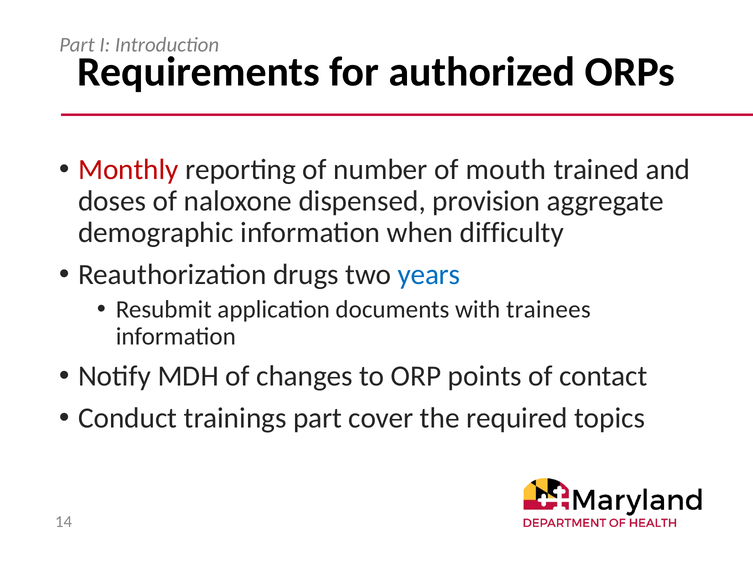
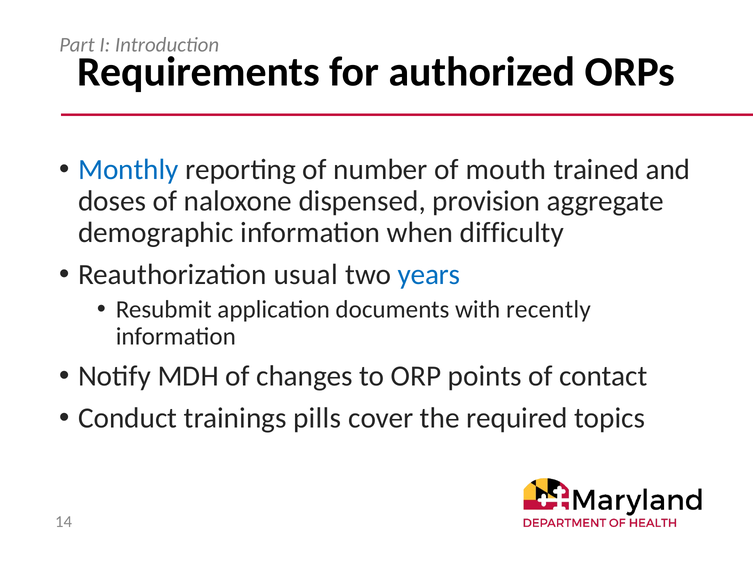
Monthly colour: red -> blue (128, 170)
drugs: drugs -> usual (306, 275)
trainees: trainees -> recently (548, 310)
trainings part: part -> pills (317, 419)
